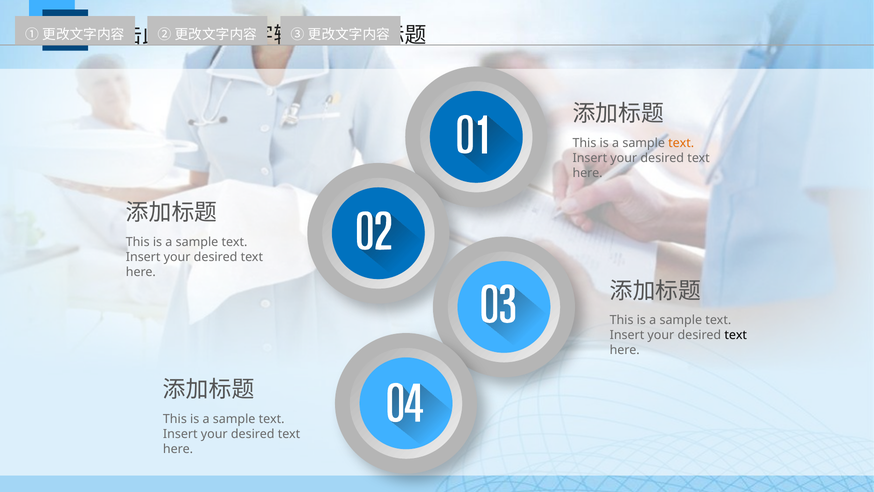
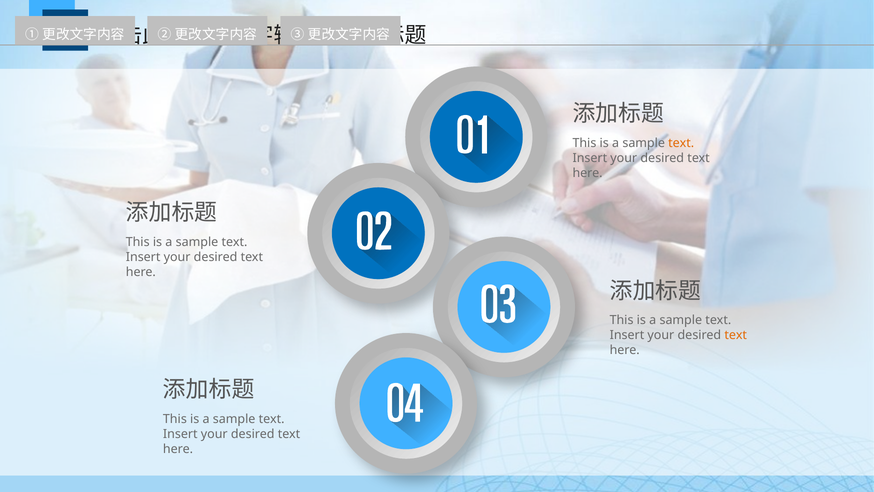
text colour: black -> orange (736, 335)
